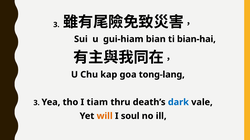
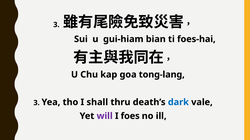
bian-hai: bian-hai -> foes-hai (196, 39)
tiam: tiam -> shall (97, 103)
will colour: orange -> purple (105, 116)
soul: soul -> foes (130, 116)
